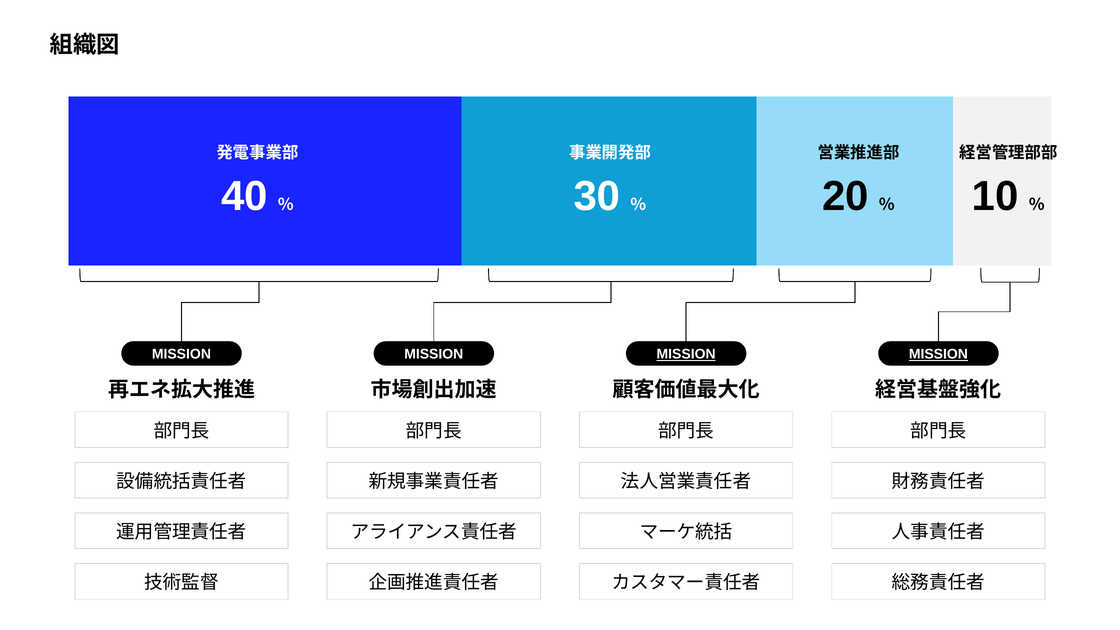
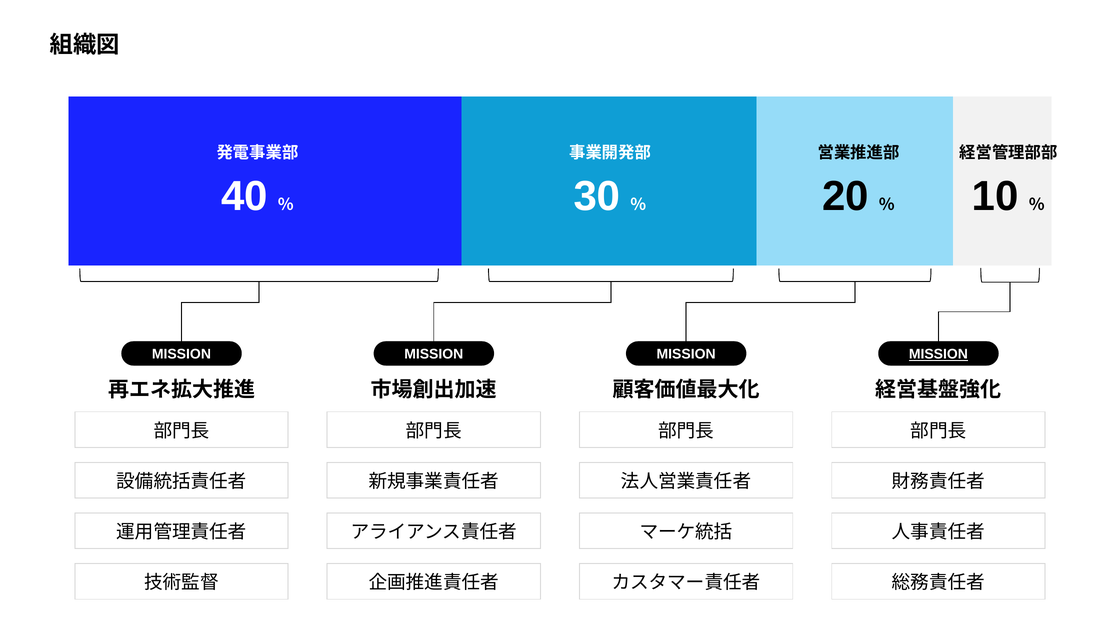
MISSION underline: present -> none (686, 354)
